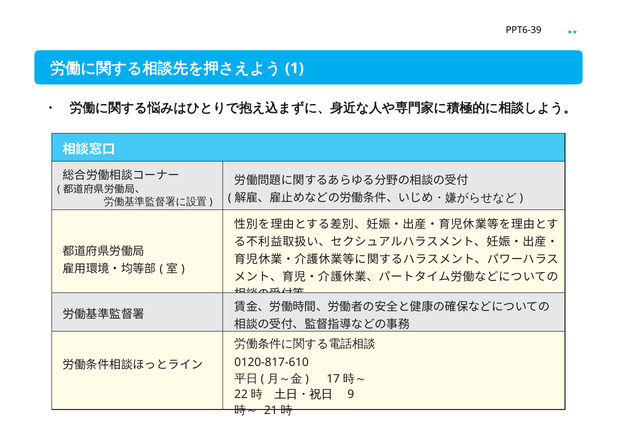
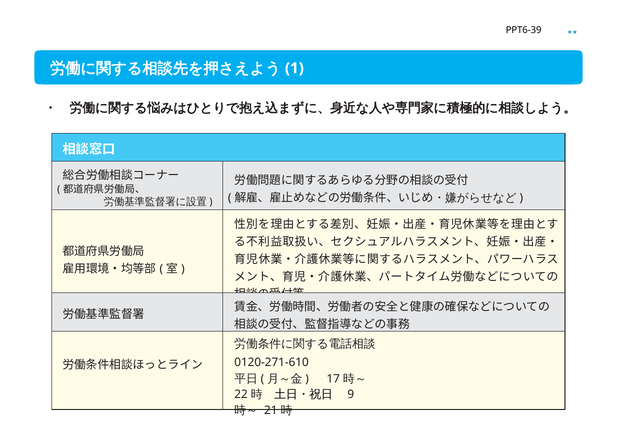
0120-817-610: 0120-817-610 -> 0120-271-610 (272, 362)
